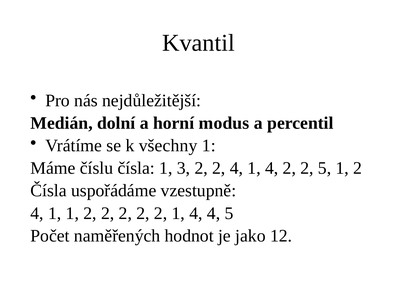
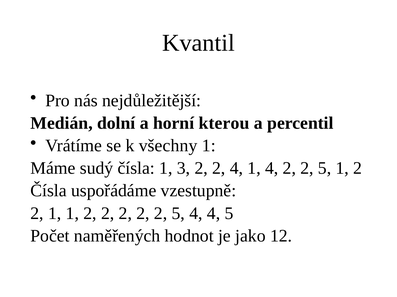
modus: modus -> kterou (224, 123)
číslu: číslu -> sudý (97, 169)
4: 4 -> 2 (37, 214)
2 2 2 1: 1 -> 5 (178, 214)
